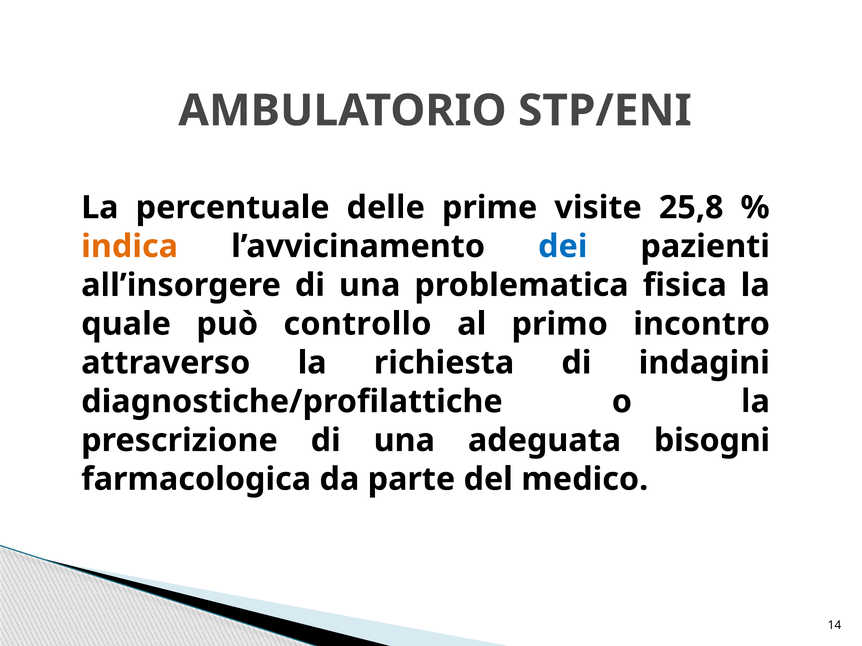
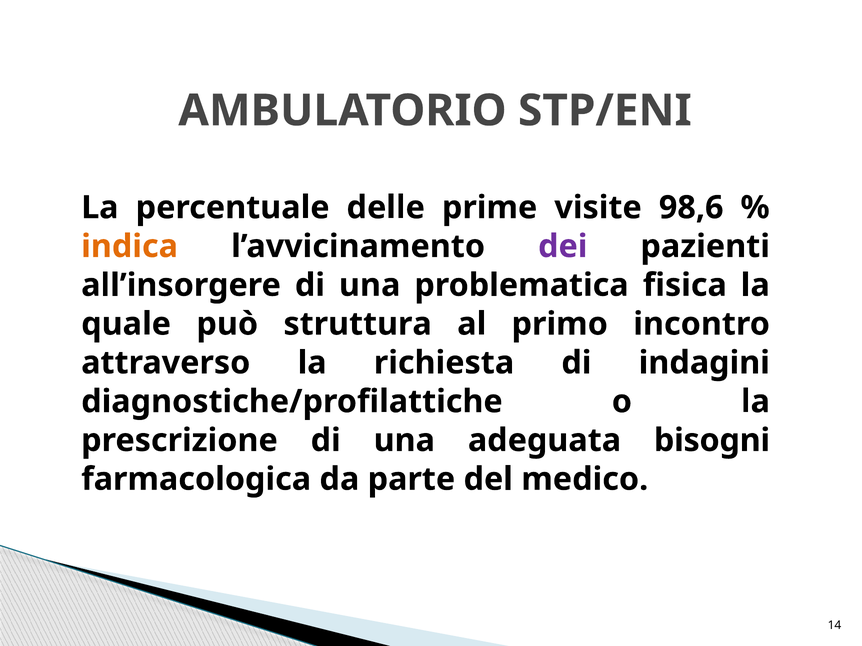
25,8: 25,8 -> 98,6 (691, 208)
dei colour: blue -> purple (563, 247)
controllo: controllo -> struttura (358, 324)
